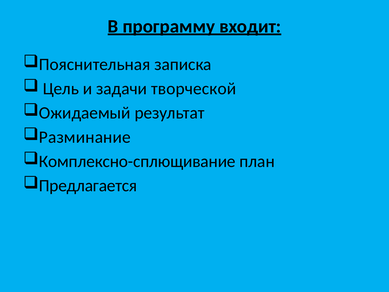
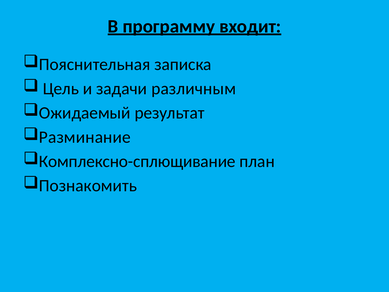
творческой: творческой -> различным (194, 89)
Предлагается: Предлагается -> Познакомить (88, 186)
